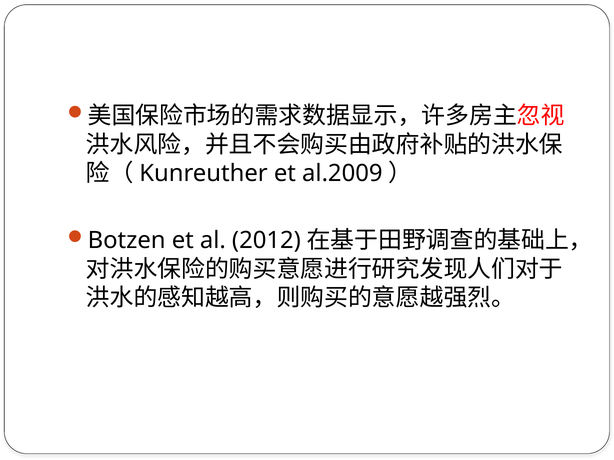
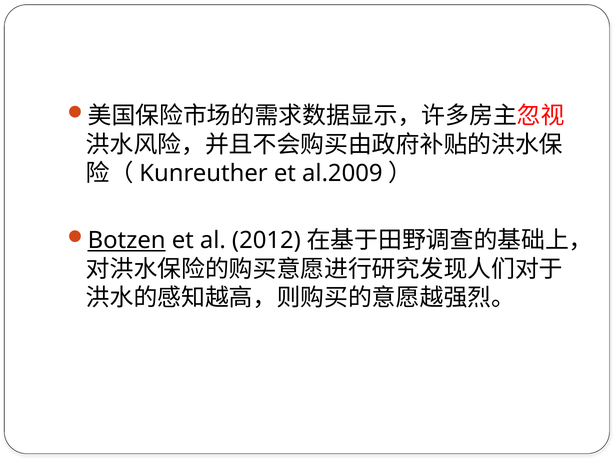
Botzen underline: none -> present (127, 241)
